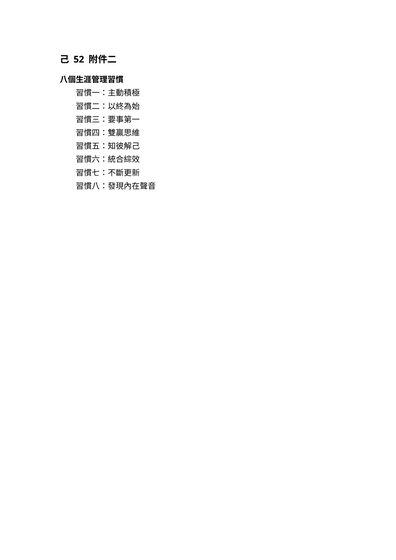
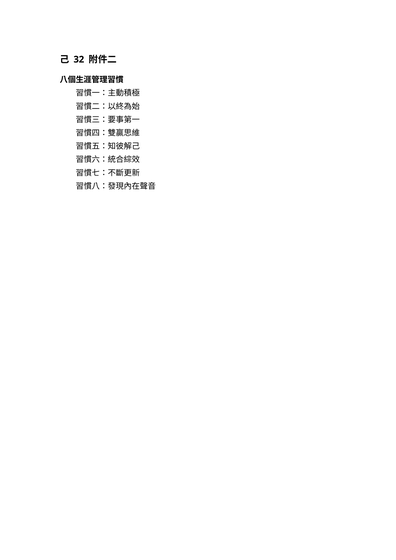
52: 52 -> 32 (79, 60)
